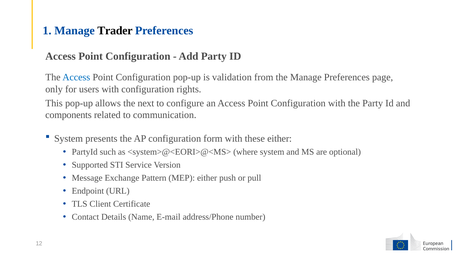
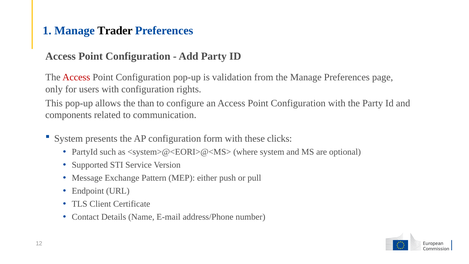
Access colour: blue -> red (76, 77)
next: next -> than (146, 103)
these either: either -> clicks (280, 138)
